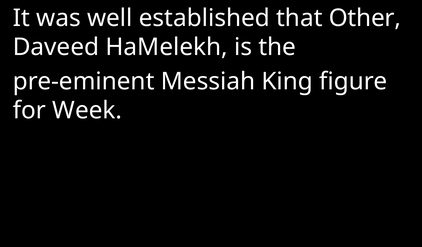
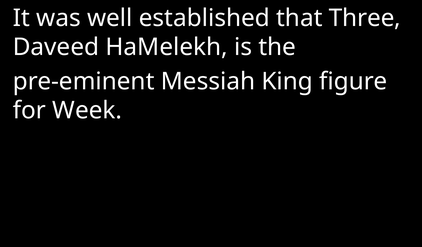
Other: Other -> Three (365, 18)
